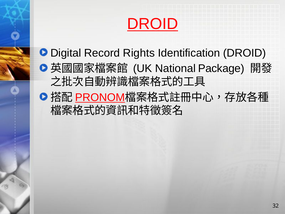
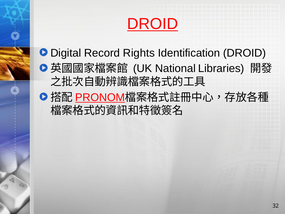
Package: Package -> Libraries (221, 68)
